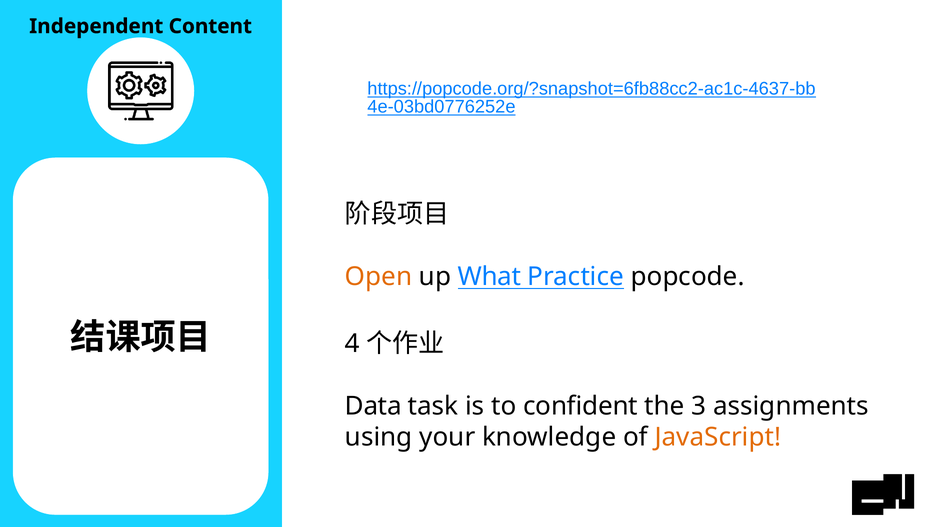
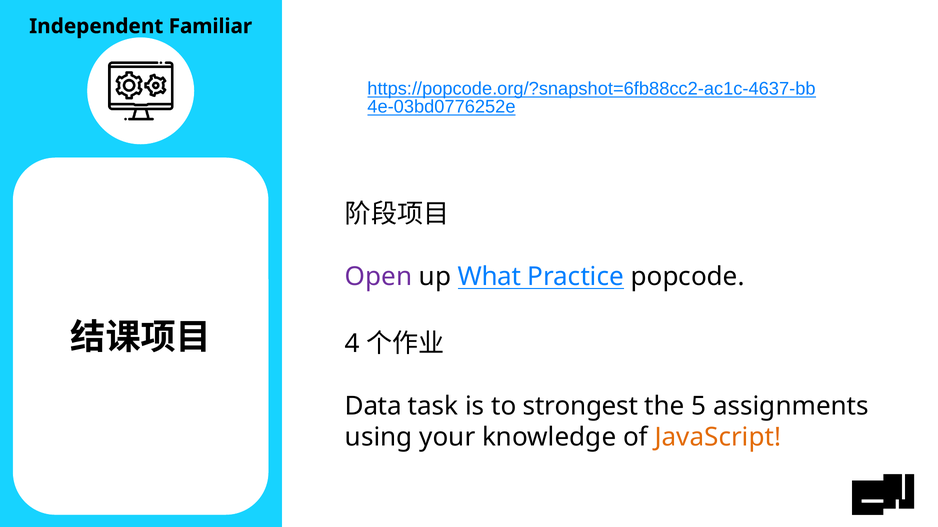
Content: Content -> Familiar (210, 26)
Open colour: orange -> purple (379, 277)
confident: confident -> strongest (581, 407)
3: 3 -> 5 (699, 407)
